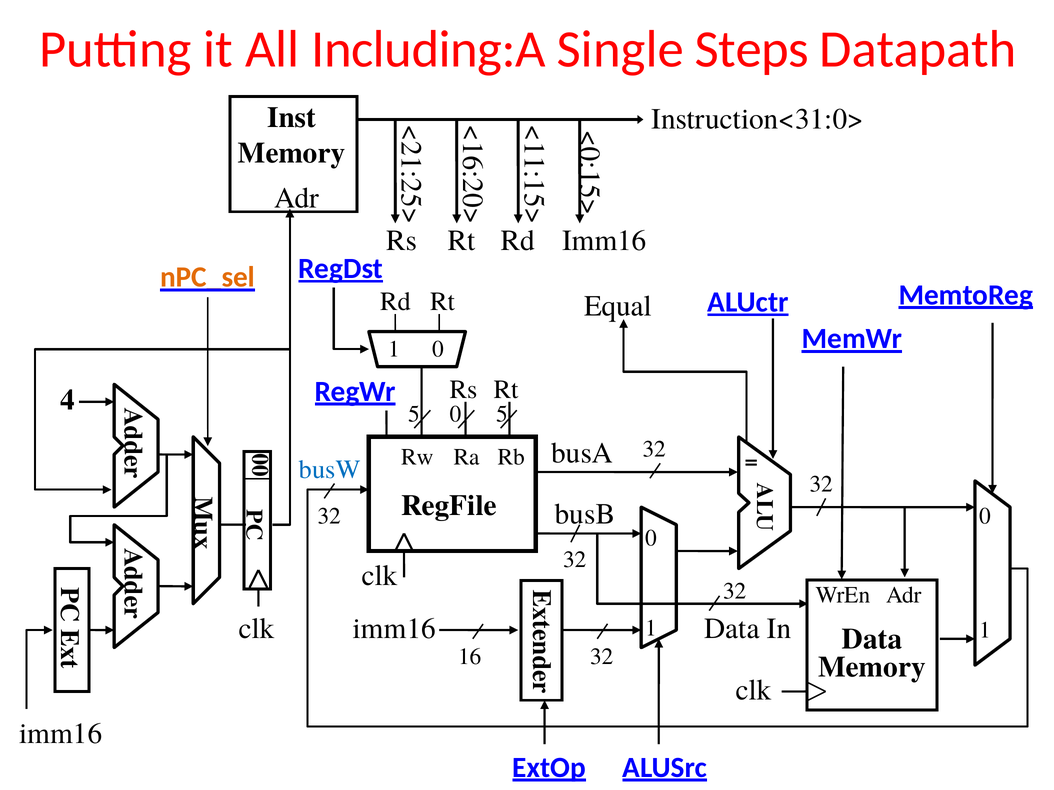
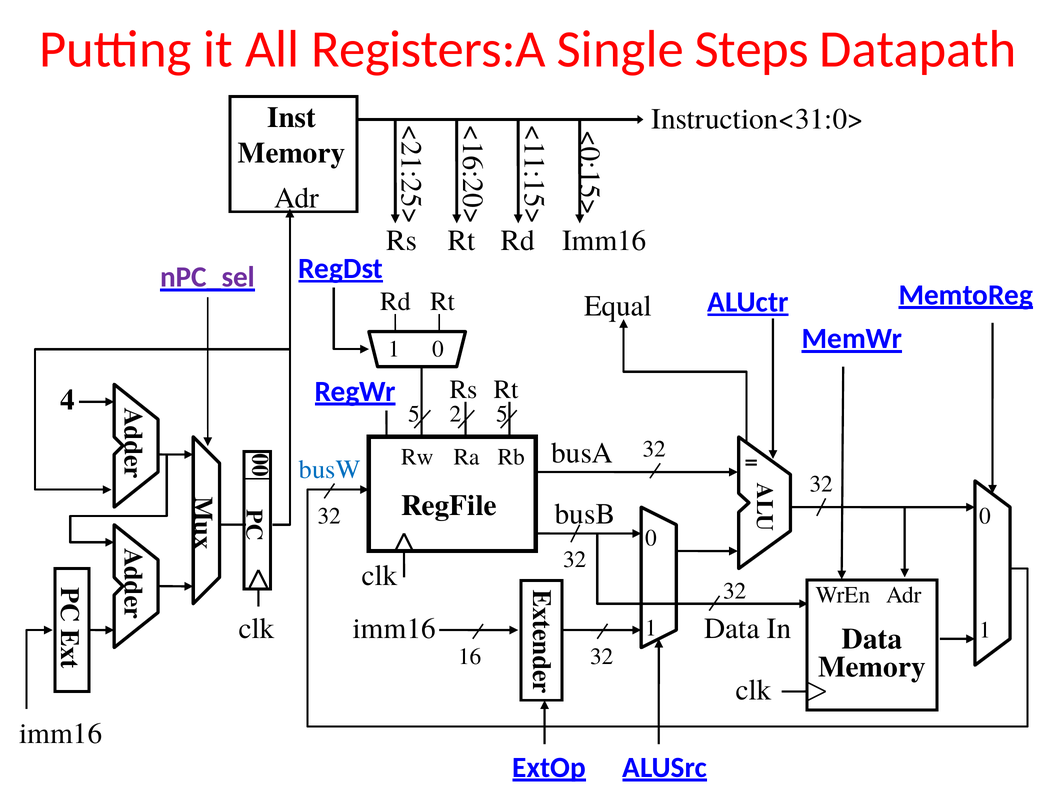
Including:A: Including:A -> Registers:A (428, 50)
nPC_sel colour: orange -> purple (208, 277)
5 0: 0 -> 2 (455, 414)
